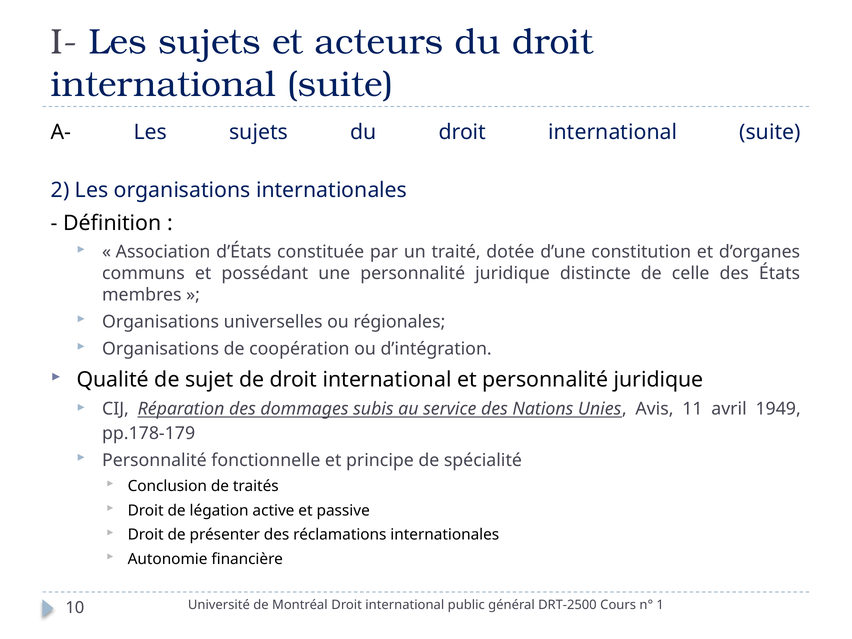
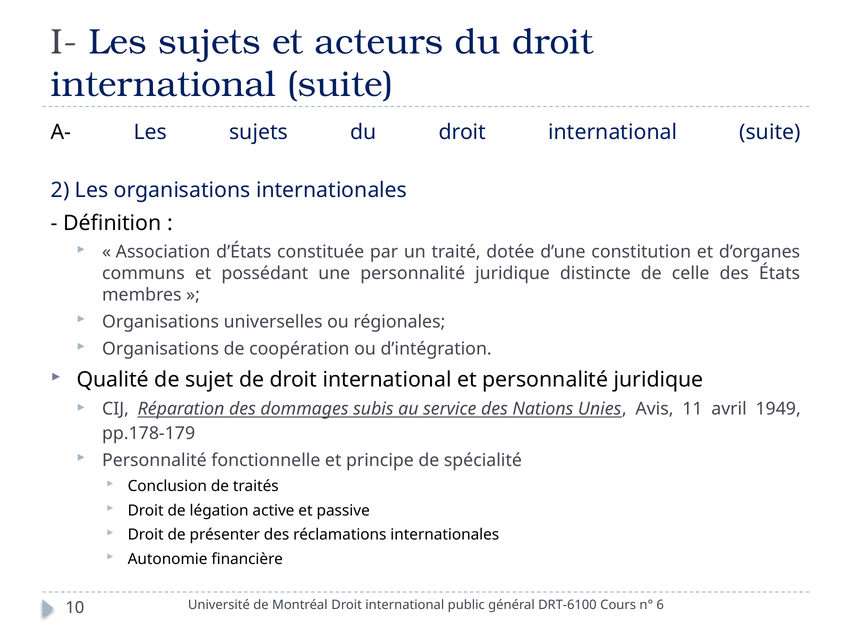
DRT-2500: DRT-2500 -> DRT-6100 (567, 605)
1: 1 -> 6 (660, 605)
